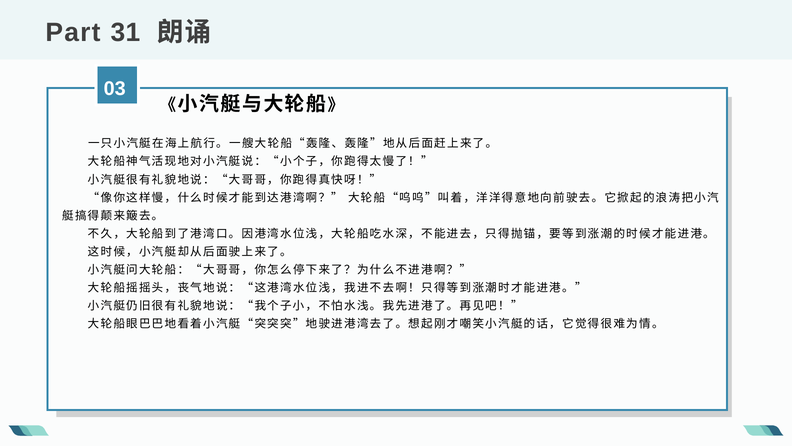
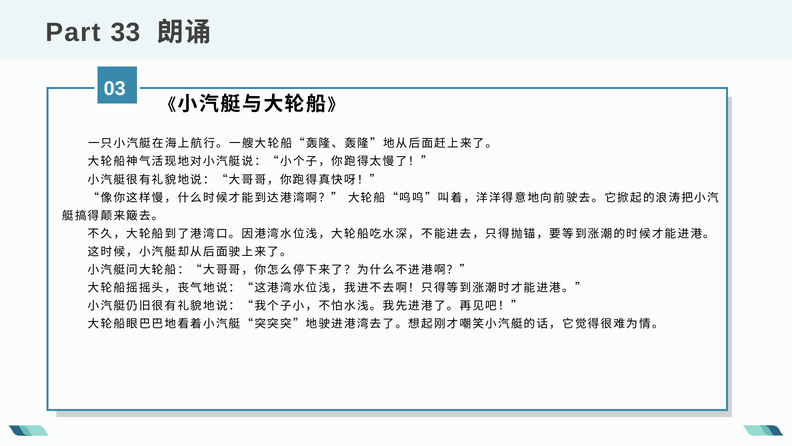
31: 31 -> 33 (125, 32)
